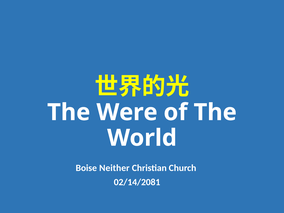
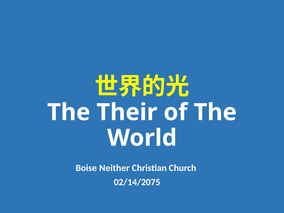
Were: Were -> Their (127, 112)
02/14/2081: 02/14/2081 -> 02/14/2075 (137, 182)
